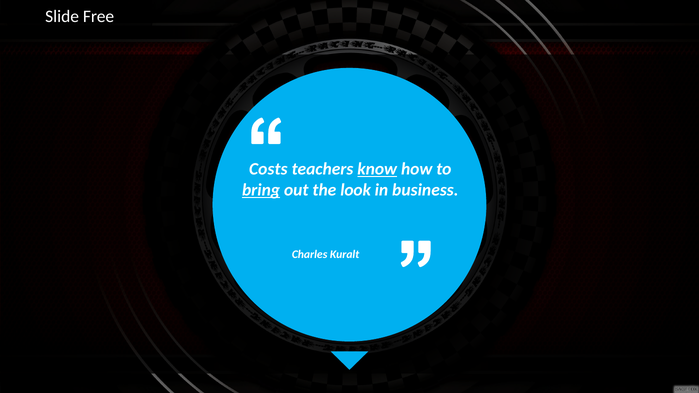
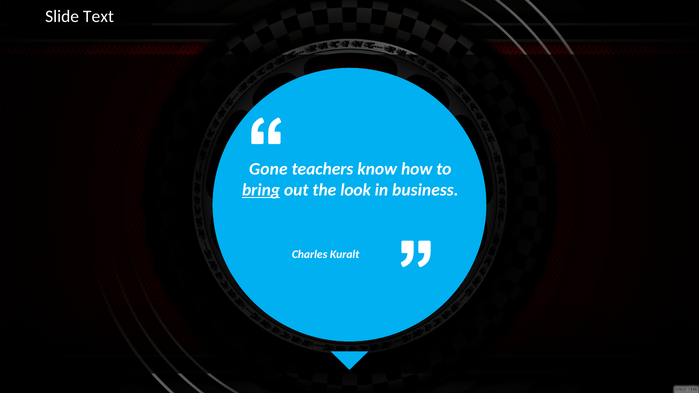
Free: Free -> Text (98, 17)
Costs: Costs -> Gone (268, 169)
know underline: present -> none (377, 169)
